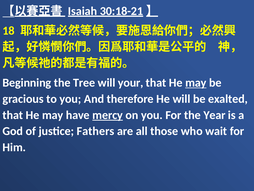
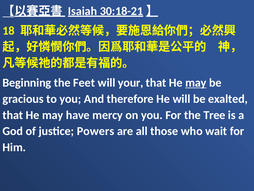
Tree: Tree -> Feet (84, 83)
mercy underline: present -> none (108, 115)
Year: Year -> Tree (214, 115)
Fathers: Fathers -> Powers (96, 131)
